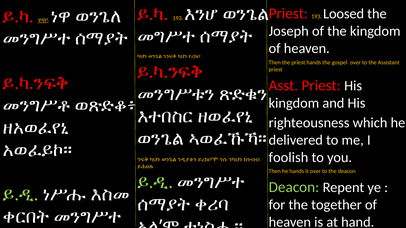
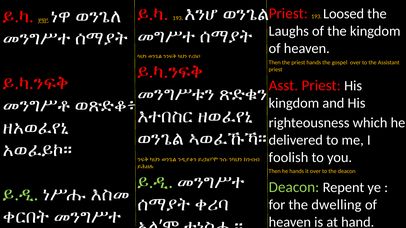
Joseph: Joseph -> Laughs (289, 31)
together: together -> dwelling (336, 205)
